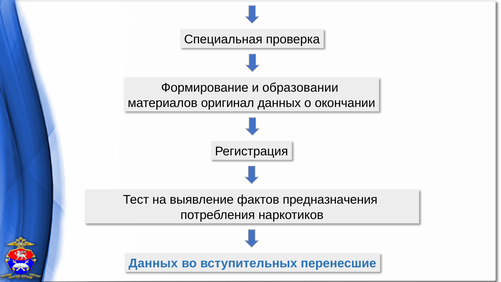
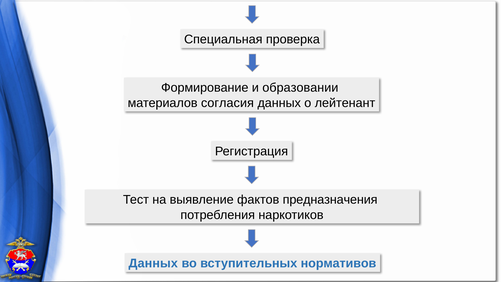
оригинал: оригинал -> согласия (227, 103)
окончании: окончании -> лейтенант (345, 103)
перенесшие: перенесшие -> нормативов (338, 263)
